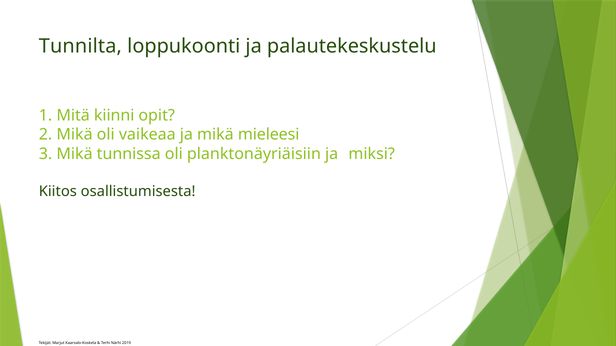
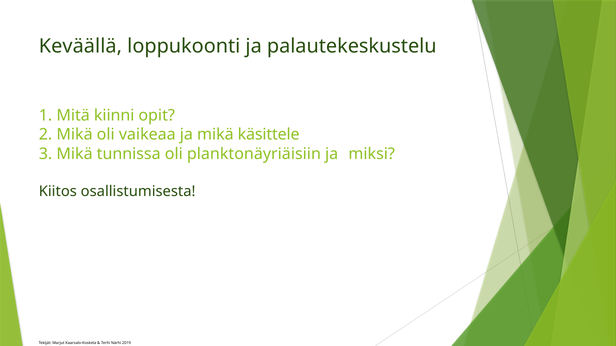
Tunnilta: Tunnilta -> Keväällä (80, 46)
mieleesi: mieleesi -> käsittele (269, 135)
